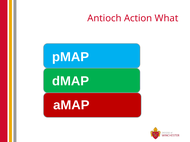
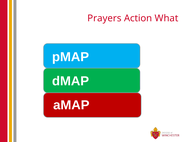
Antioch: Antioch -> Prayers (104, 18)
